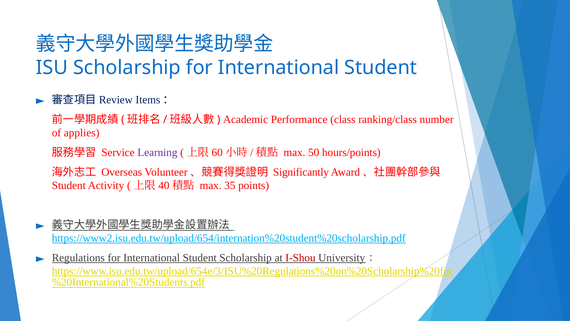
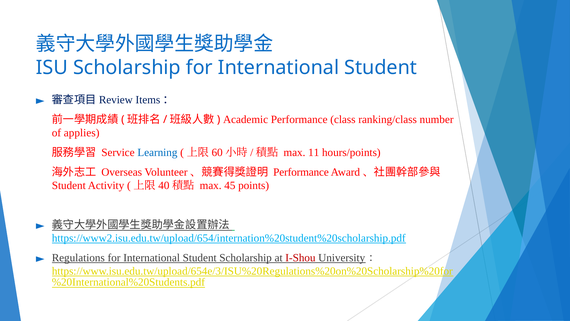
Learning colour: purple -> blue (157, 152)
50: 50 -> 11 (314, 152)
Significantly: Significantly -> Performance (301, 172)
35: 35 -> 45 (230, 185)
